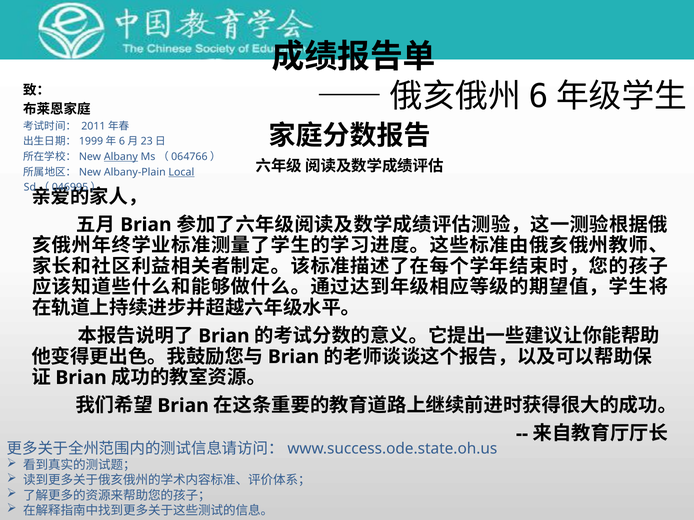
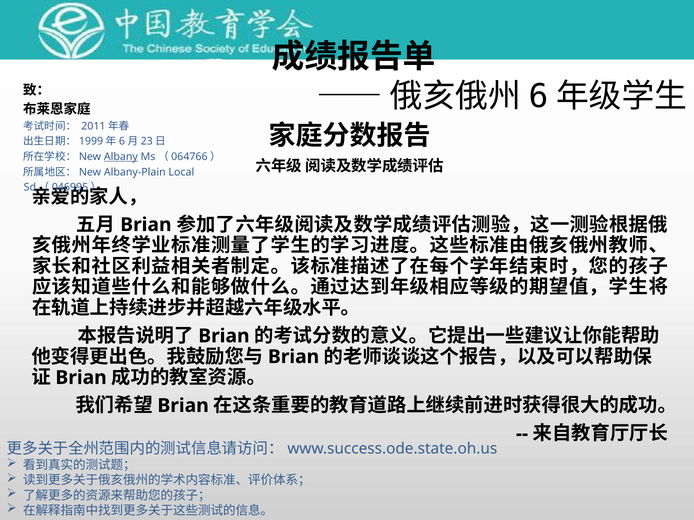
Local underline: present -> none (181, 172)
